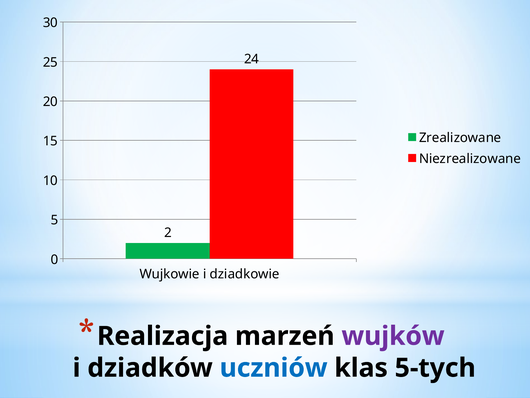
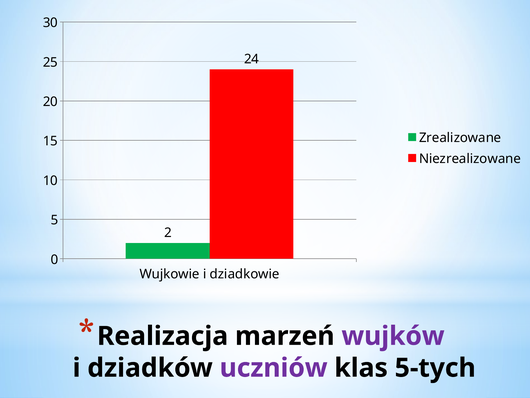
uczniów colour: blue -> purple (274, 367)
